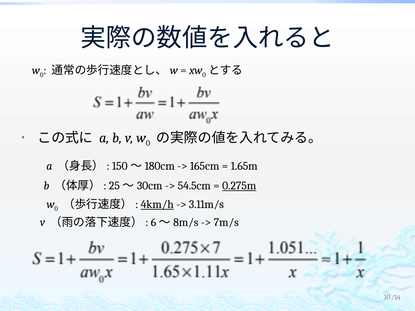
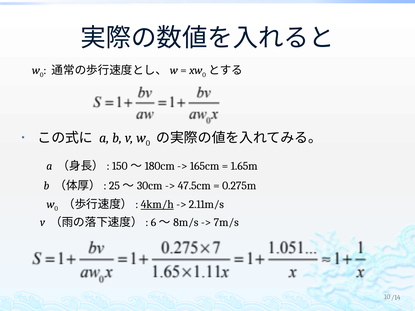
54.5cm: 54.5cm -> 47.5cm (194, 186)
0.275m underline: present -> none (239, 186)
3.11m/s: 3.11m/s -> 2.11m/s (206, 204)
